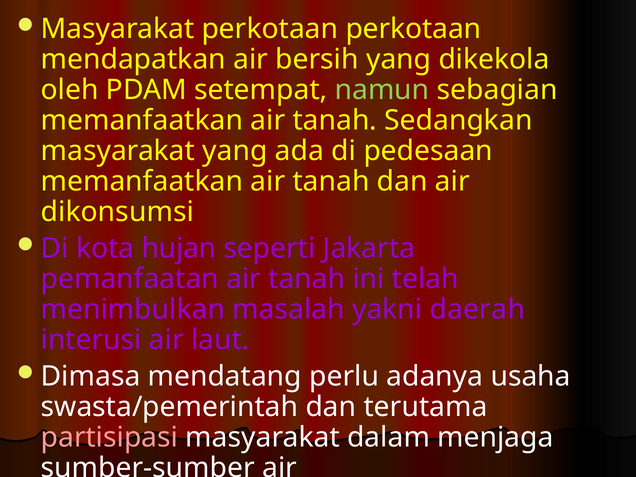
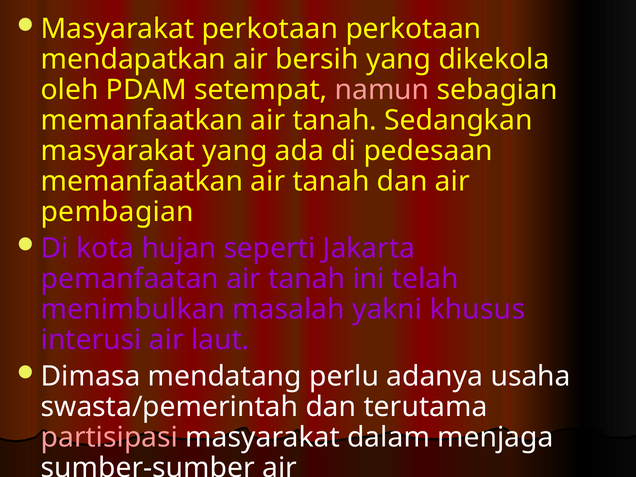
namun colour: light green -> pink (382, 90)
dikonsumsi: dikonsumsi -> pembagian (117, 212)
daerah: daerah -> khusus (477, 309)
